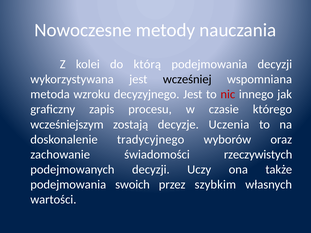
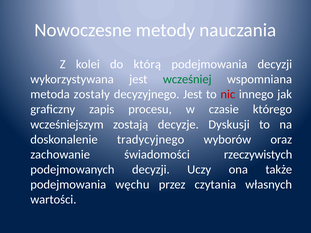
wcześniej colour: black -> green (187, 79)
wzroku: wzroku -> zostały (92, 94)
Uczenia: Uczenia -> Dyskusji (229, 125)
swoich: swoich -> węchu (132, 185)
szybkim: szybkim -> czytania (215, 185)
